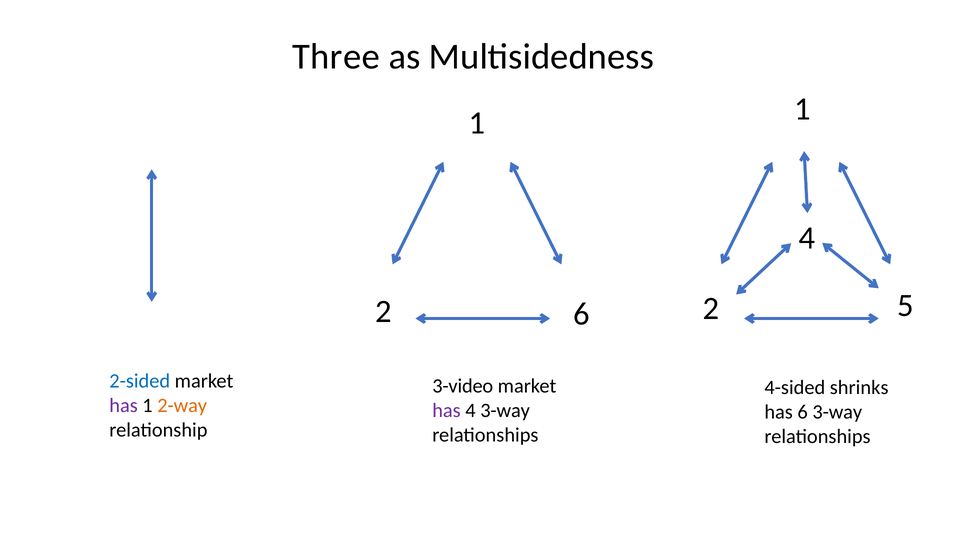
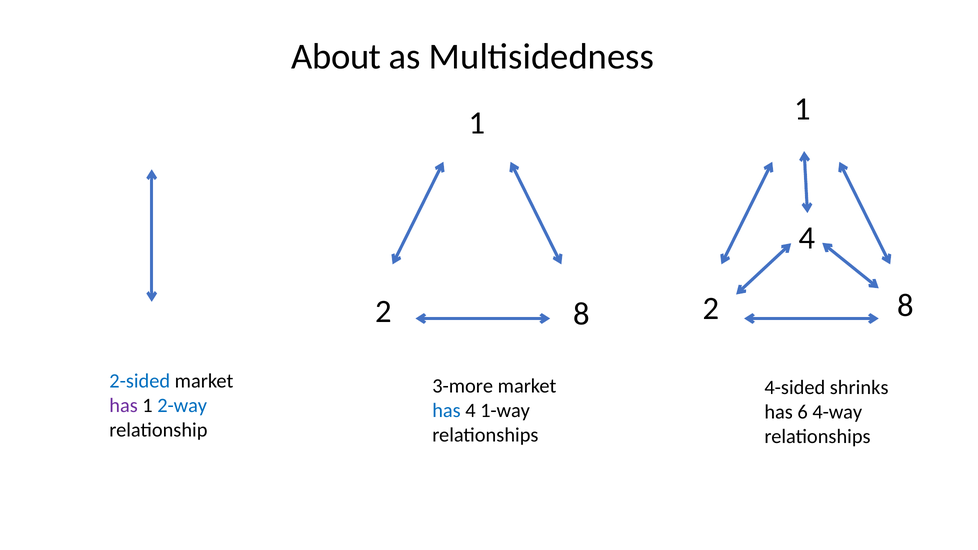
Three: Three -> About (336, 56)
5: 5 -> 8 (906, 305)
6: 6 -> 8 (581, 314)
3-video: 3-video -> 3-more (463, 386)
2-way colour: orange -> blue (182, 406)
has colour: purple -> blue (446, 411)
4 3-way: 3-way -> 1-way (505, 411)
6 3-way: 3-way -> 4-way (837, 412)
